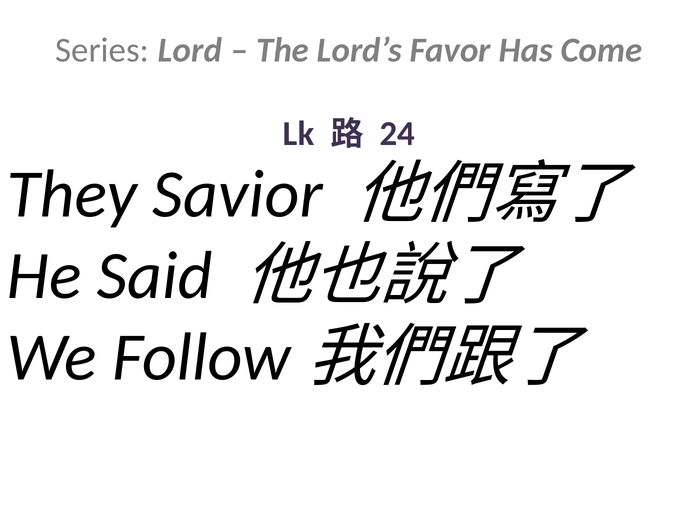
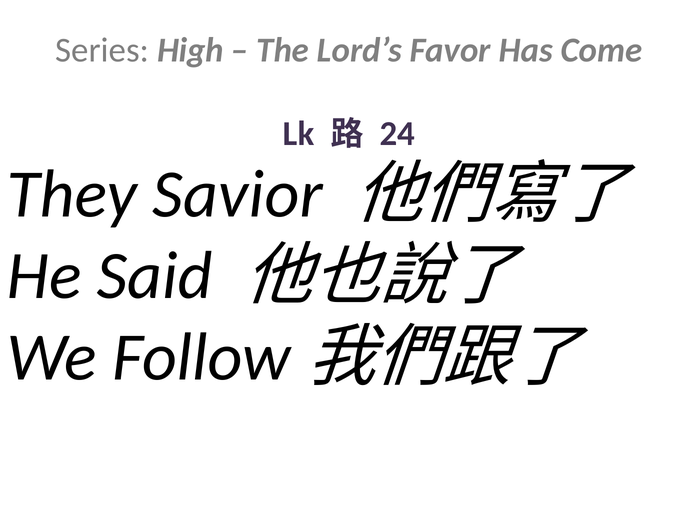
Lord: Lord -> High (190, 50)
